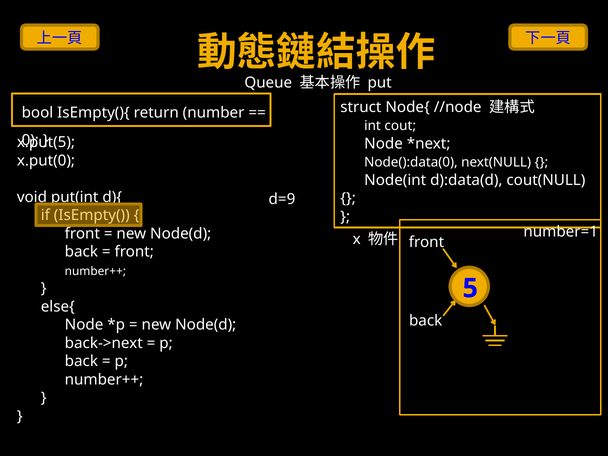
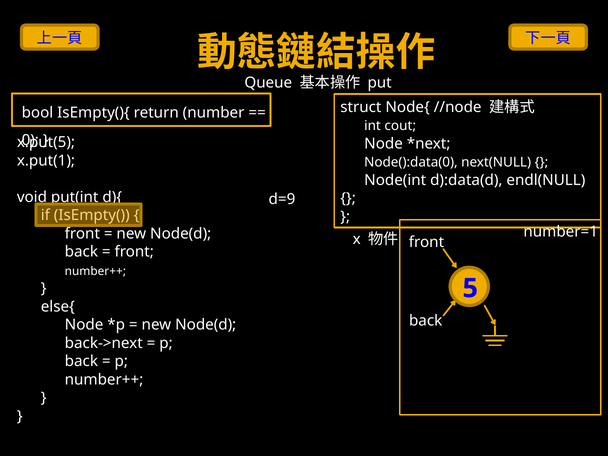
x.put(0: x.put(0 -> x.put(1 (46, 161)
cout(NULL: cout(NULL -> endl(NULL (546, 180)
